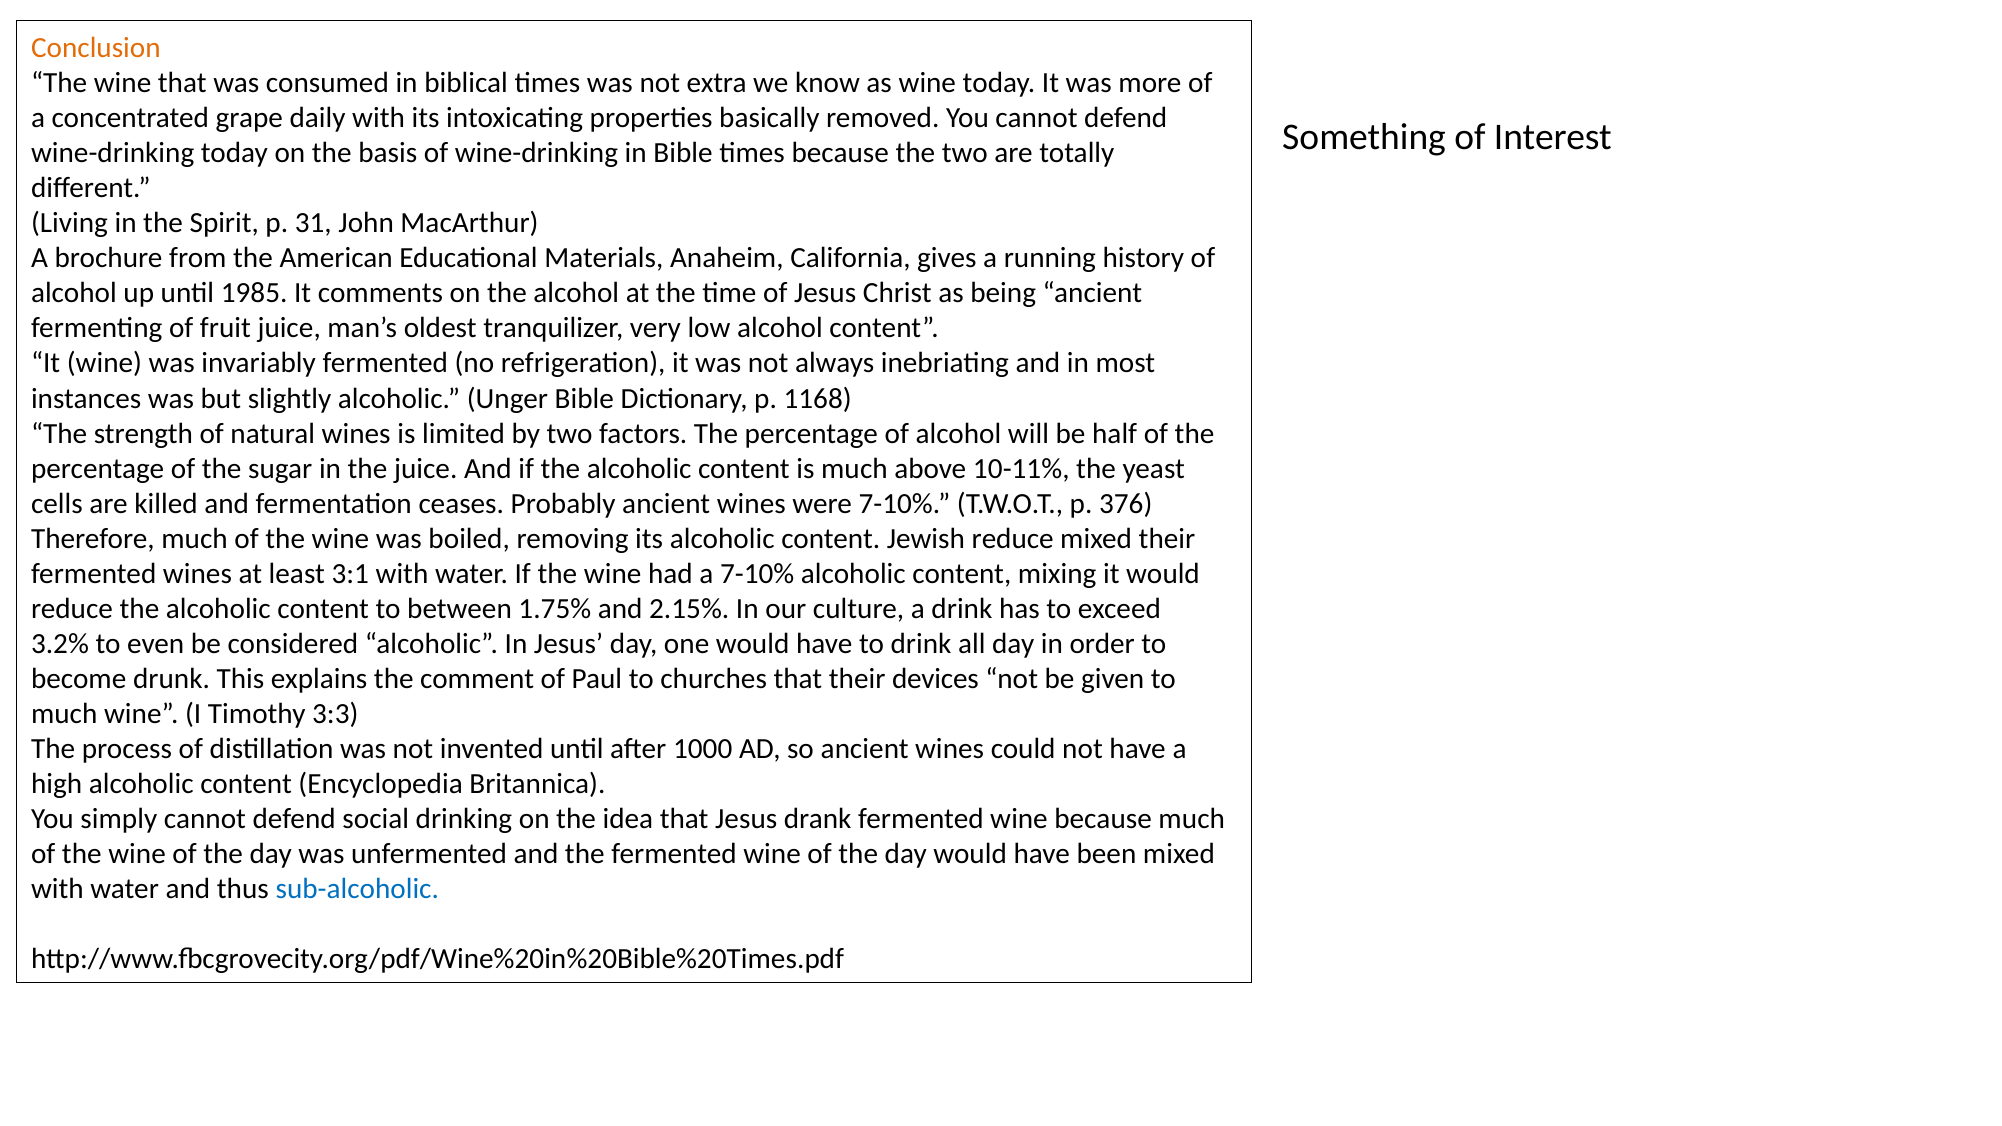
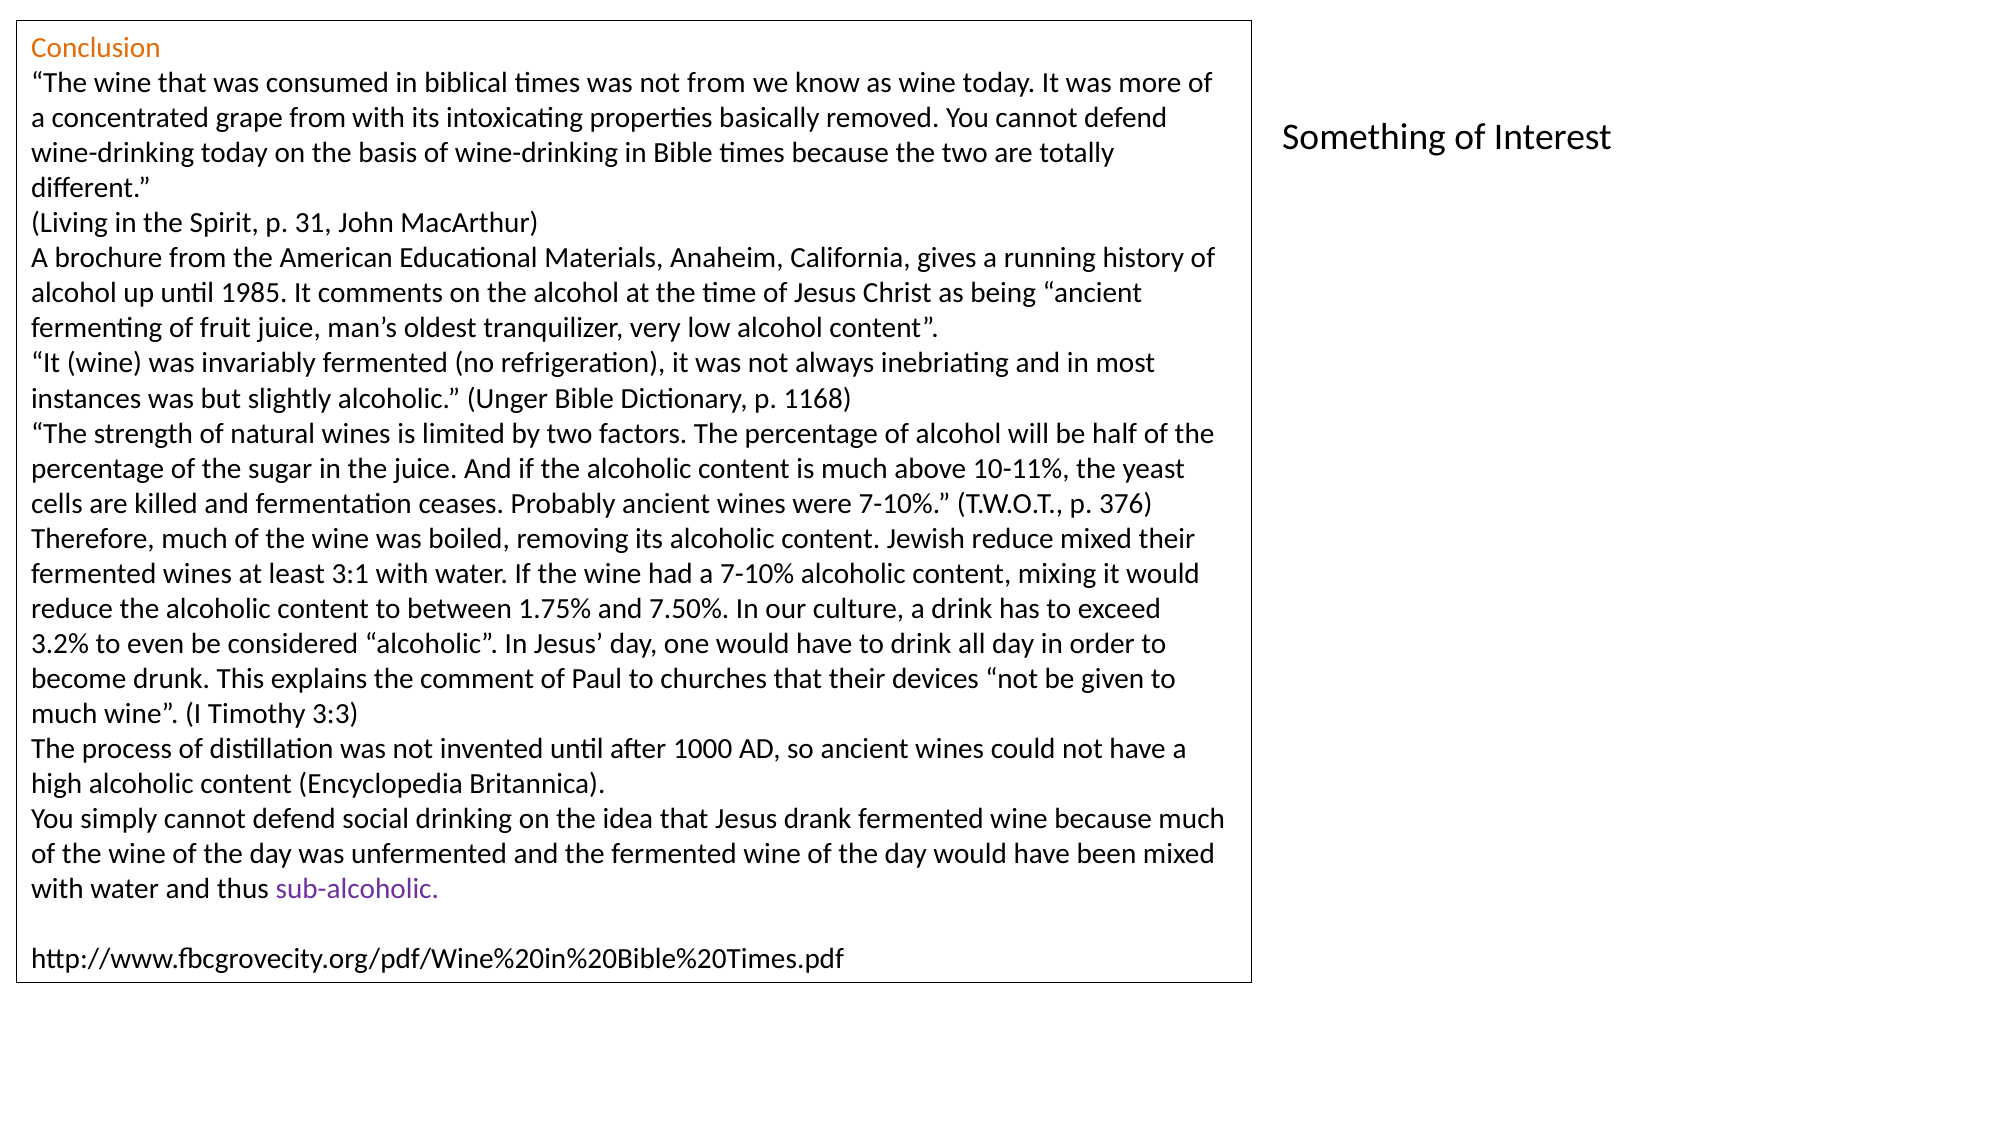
not extra: extra -> from (716, 83)
grape daily: daily -> from (318, 118)
2.15%: 2.15% -> 7.50% (689, 609)
sub-alcoholic colour: blue -> purple (357, 889)
